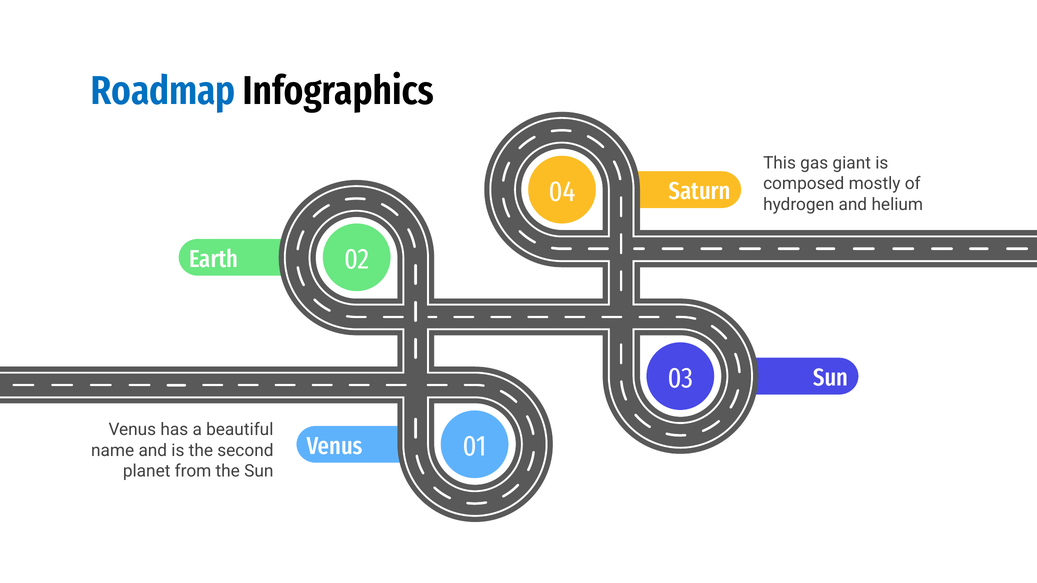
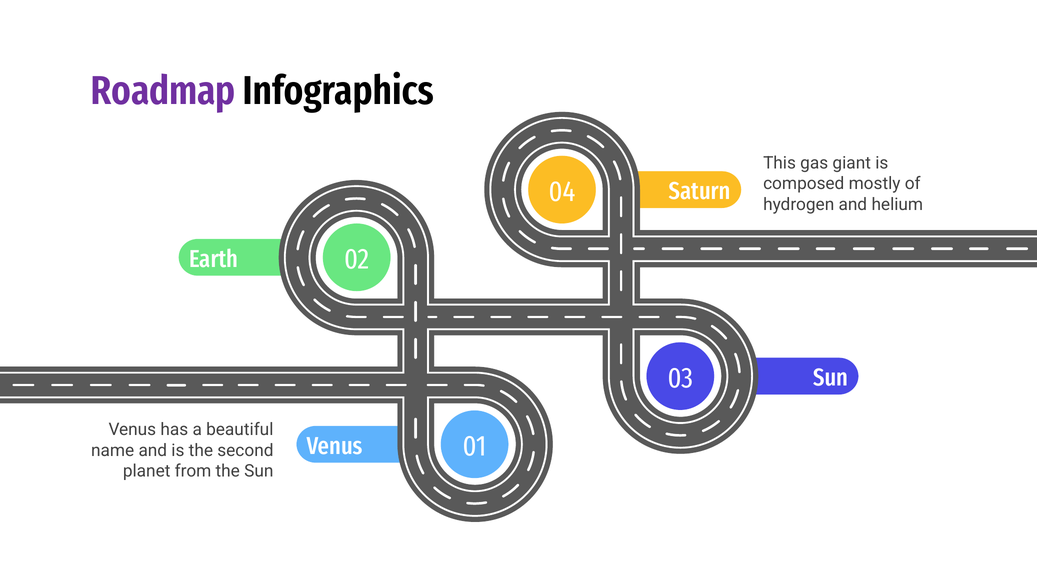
Roadmap colour: blue -> purple (163, 91)
